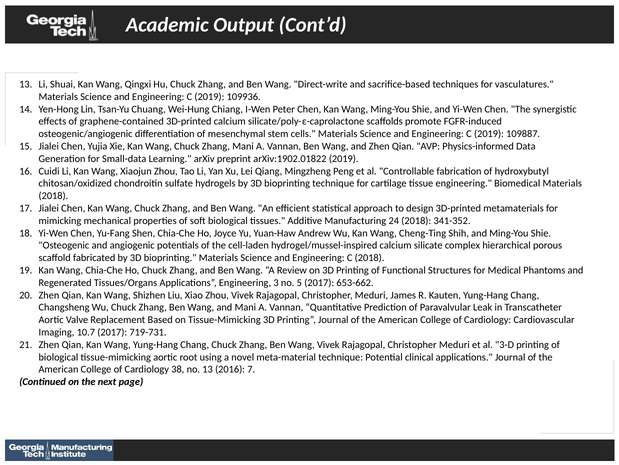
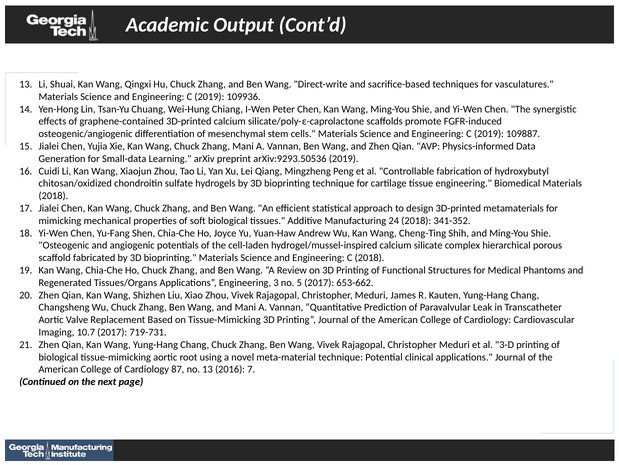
arXiv:1902.01822: arXiv:1902.01822 -> arXiv:9293.50536 (290, 159)
38: 38 -> 87 (178, 369)
